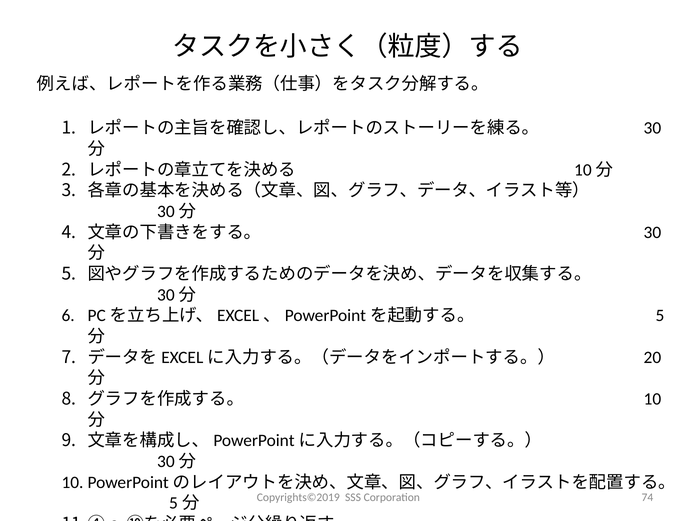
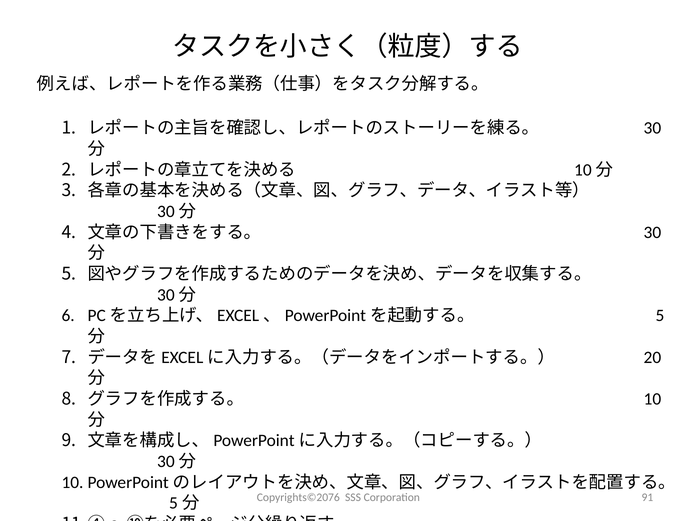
Copyrights©2019: Copyrights©2019 -> Copyrights©2076 (298, 498)
74: 74 -> 91 (647, 498)
